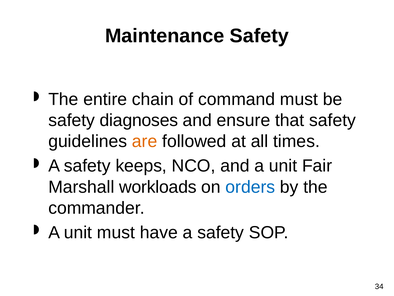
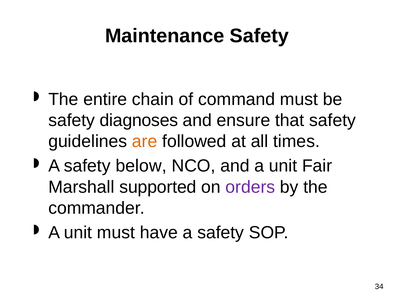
keeps: keeps -> below (141, 166)
workloads: workloads -> supported (158, 187)
orders colour: blue -> purple (250, 187)
